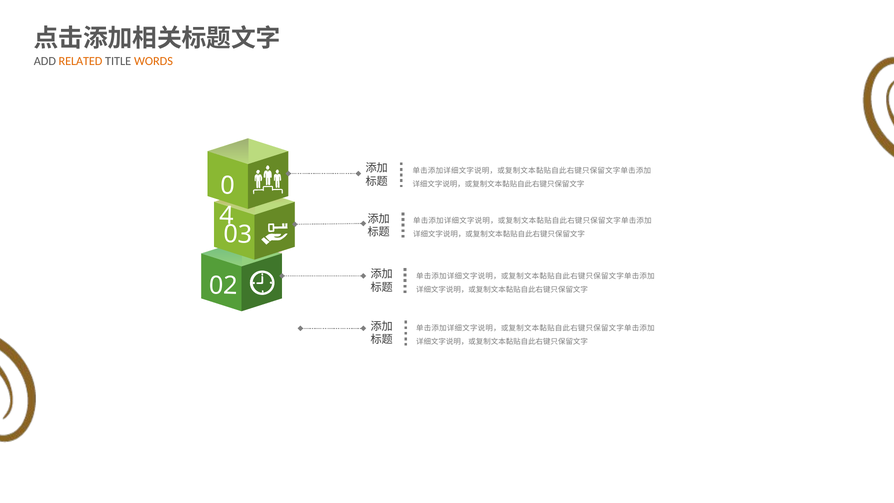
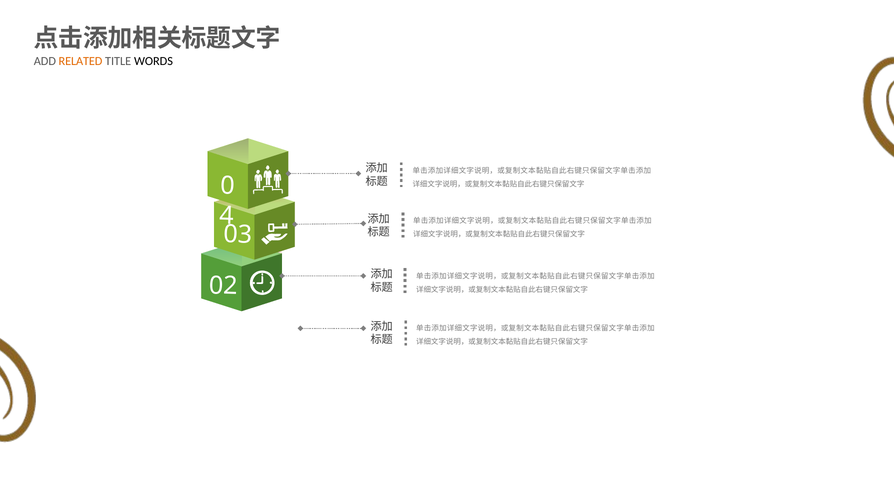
WORDS colour: orange -> black (153, 61)
